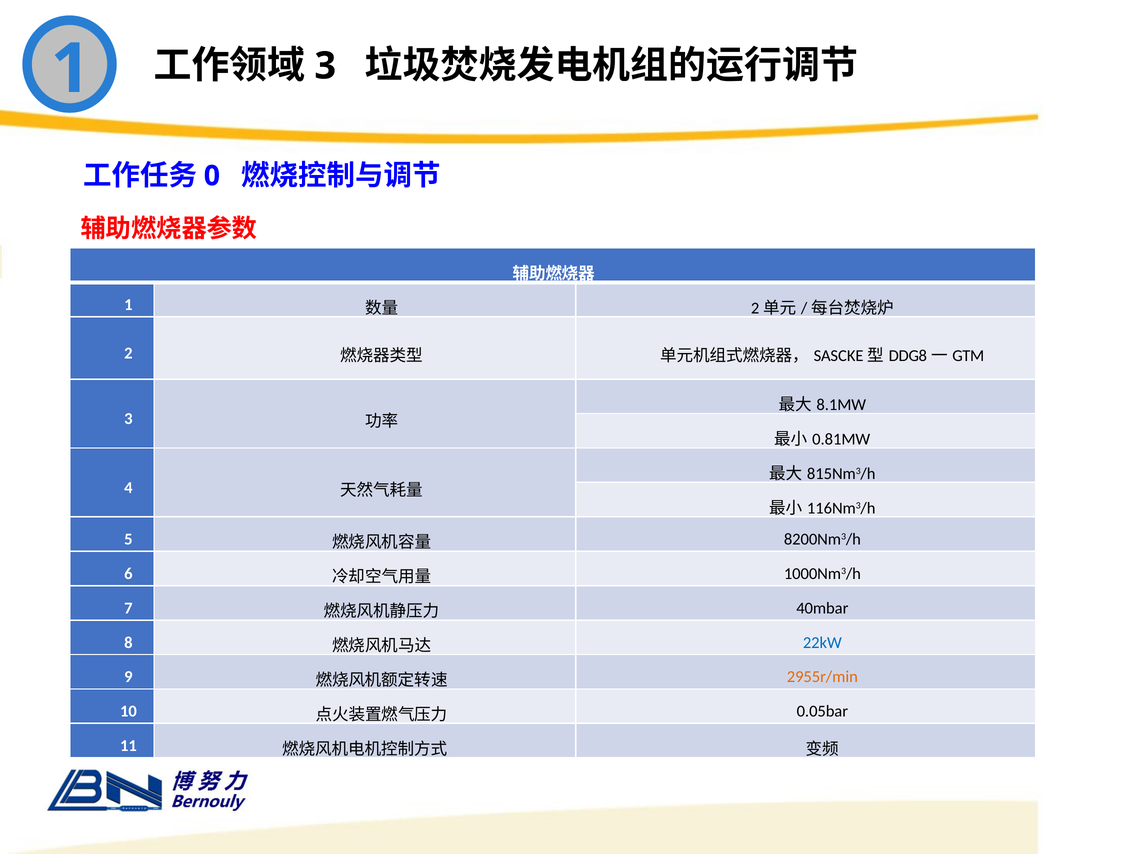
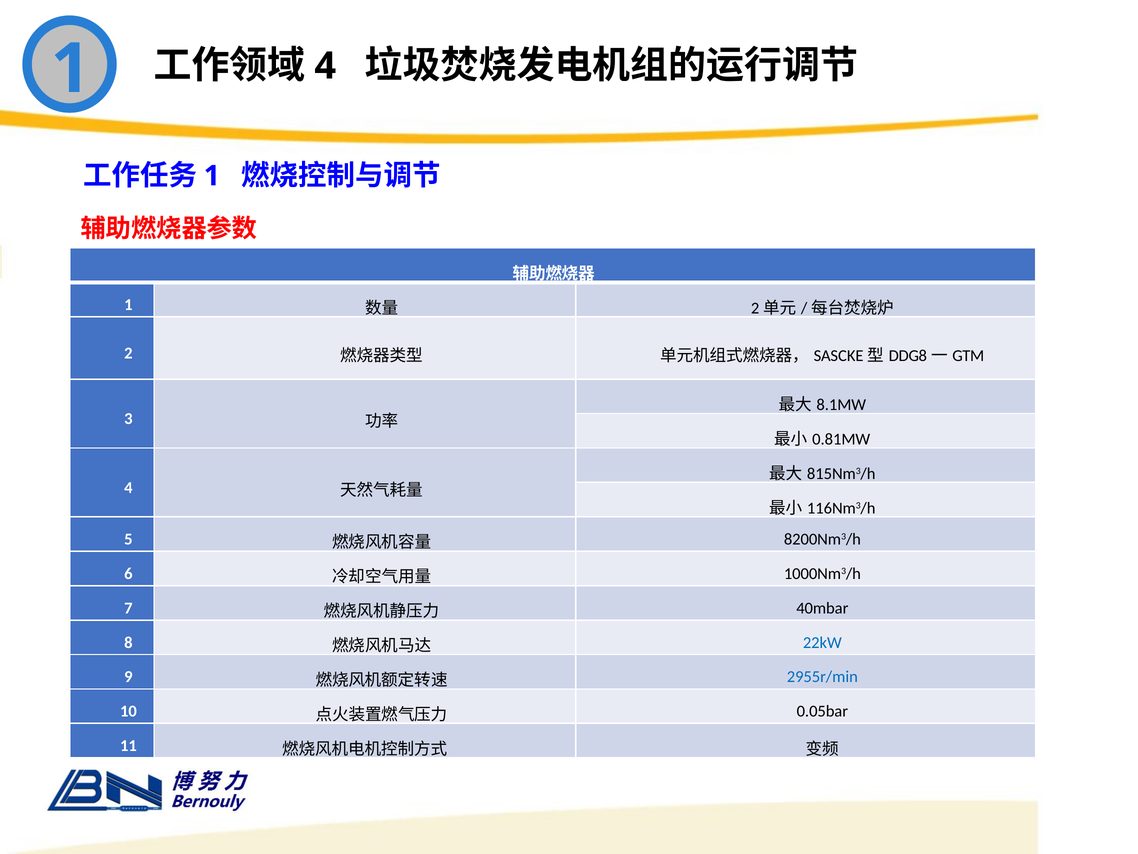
3: 3 -> 4 (325, 66)
0: 0 -> 1 (212, 176)
2955r/min colour: orange -> blue (822, 677)
